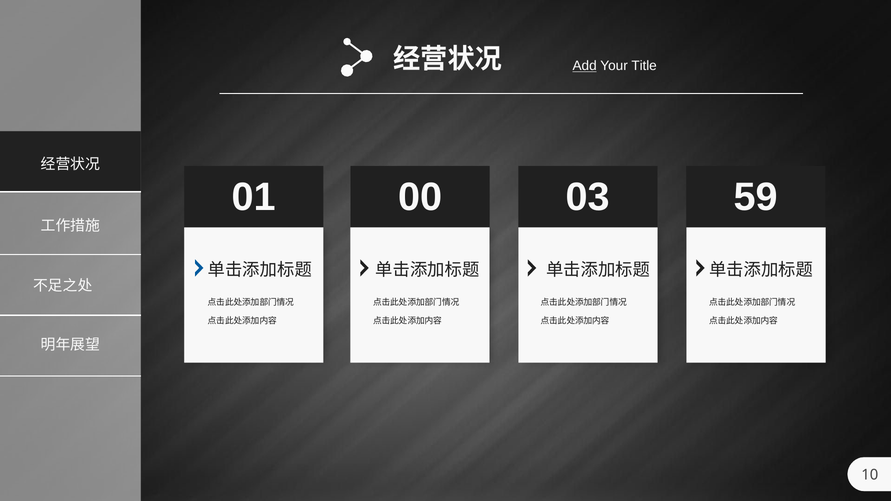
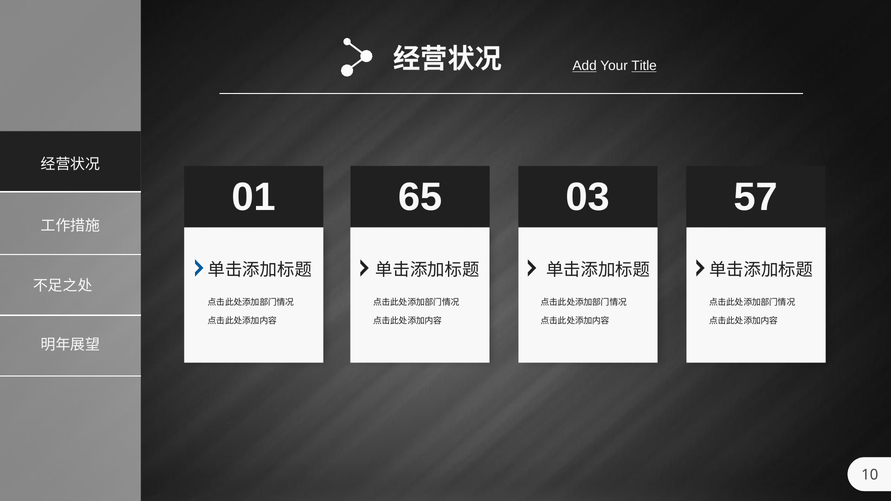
Title underline: none -> present (644, 66)
00: 00 -> 65 (420, 197)
59: 59 -> 57 (756, 197)
